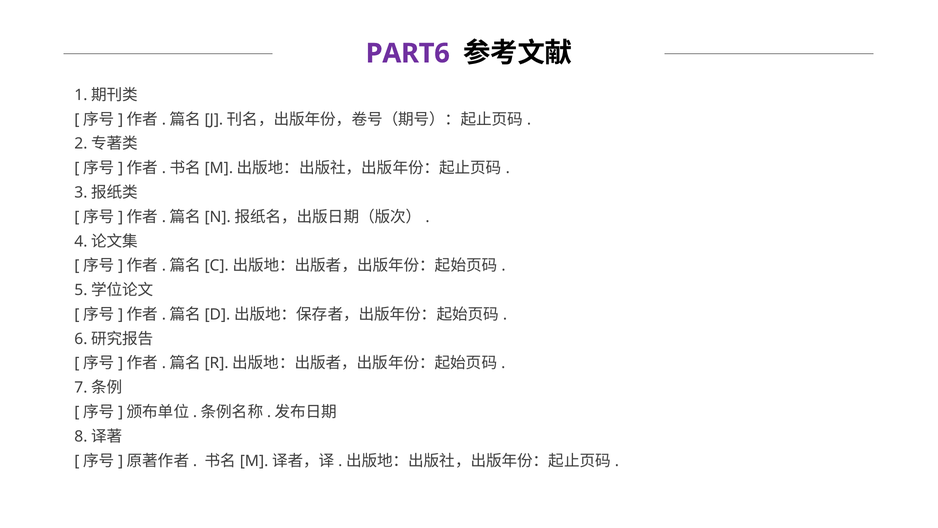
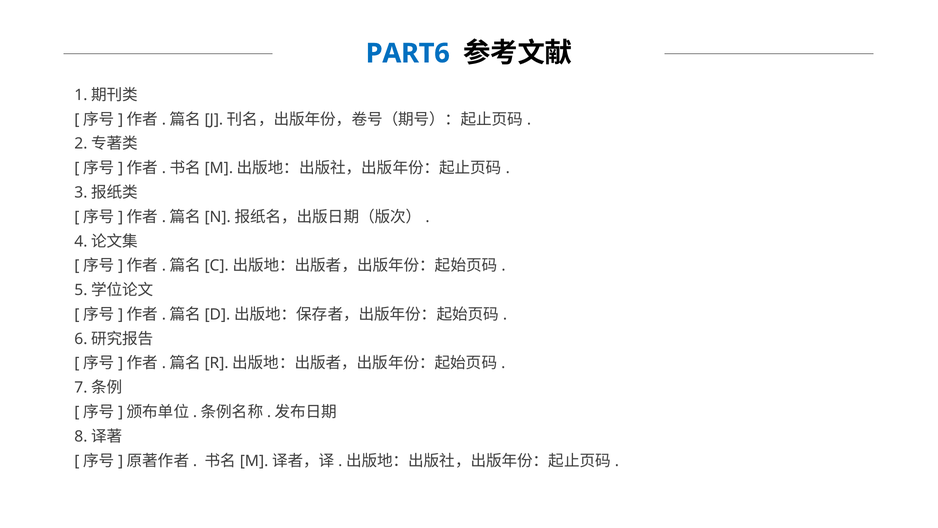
PART6 colour: purple -> blue (408, 53)
